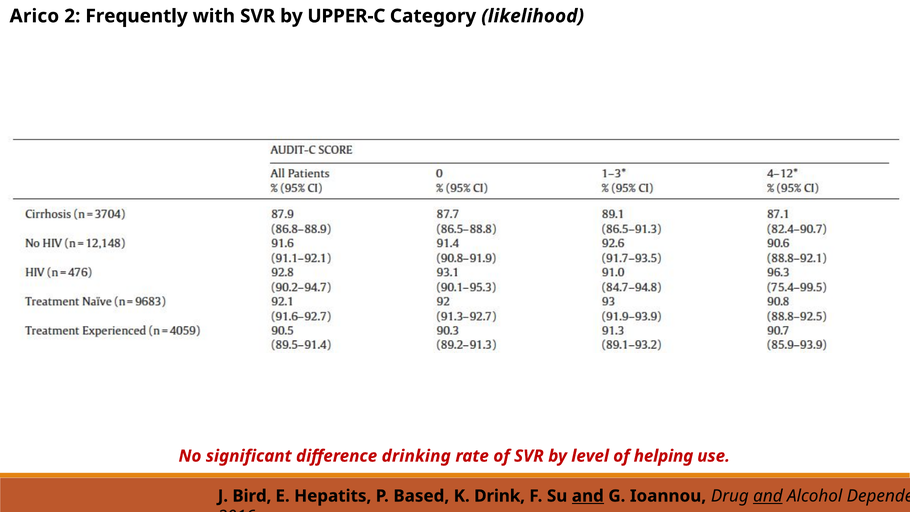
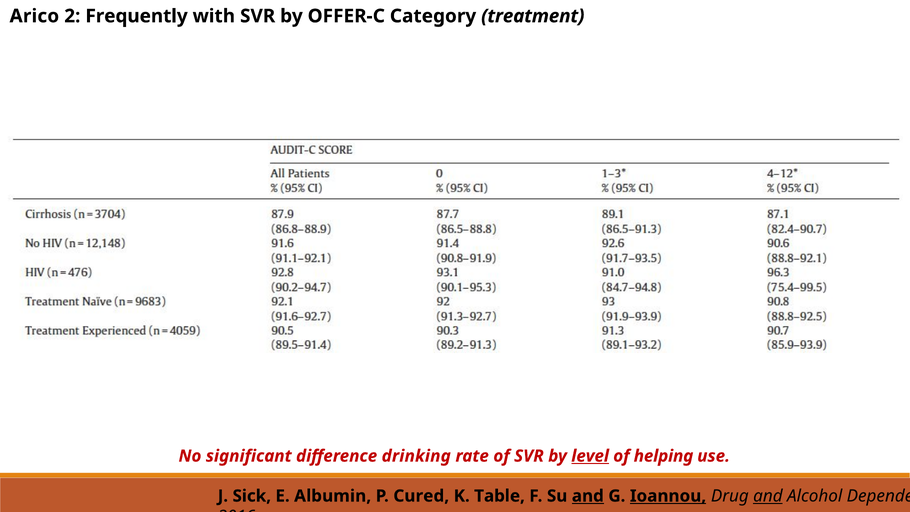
UPPER-C: UPPER-C -> OFFER-C (346, 16)
likelihood: likelihood -> treatment (533, 16)
level underline: none -> present (590, 456)
Bird: Bird -> Sick (252, 496)
Hepatits: Hepatits -> Albumin (333, 496)
Based: Based -> Cured (421, 496)
Drink: Drink -> Table (500, 496)
Ioannou underline: none -> present (668, 496)
